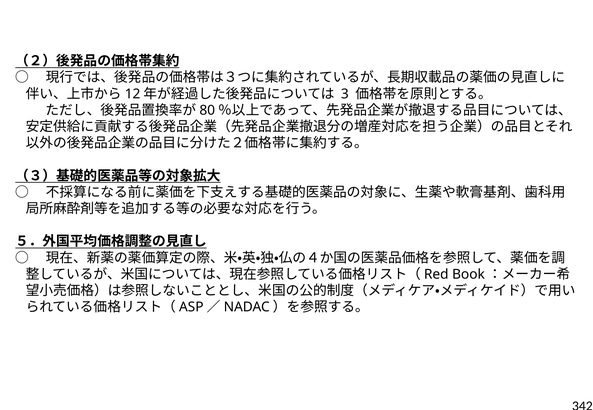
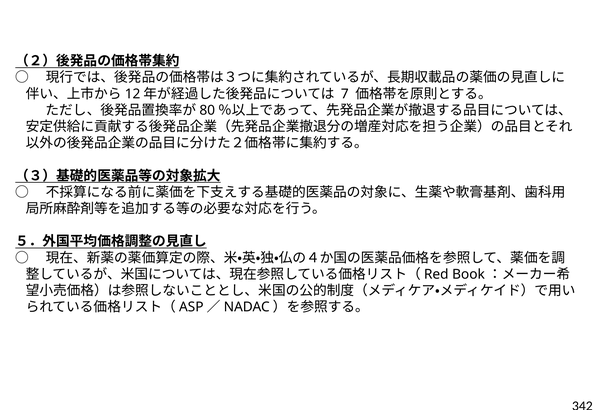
3: 3 -> 7 (345, 94)
